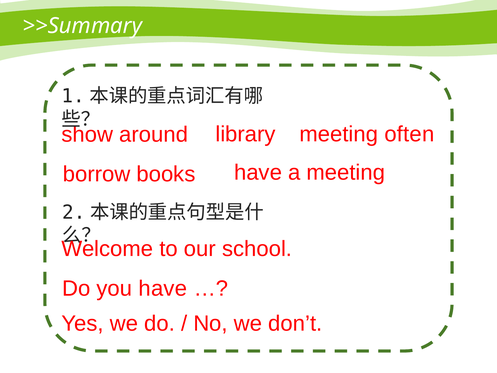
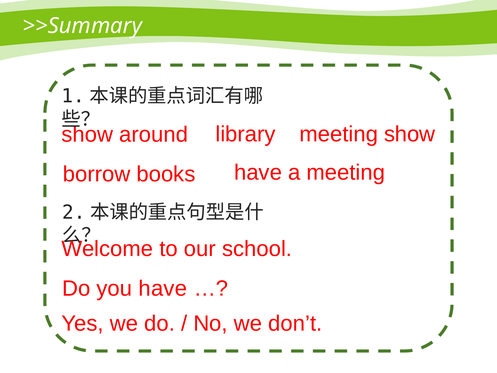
meeting often: often -> show (410, 134)
